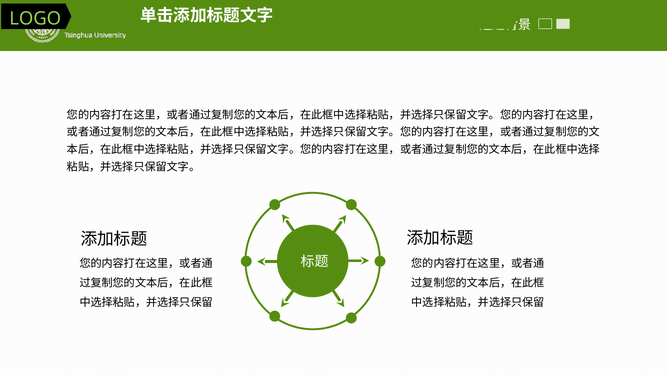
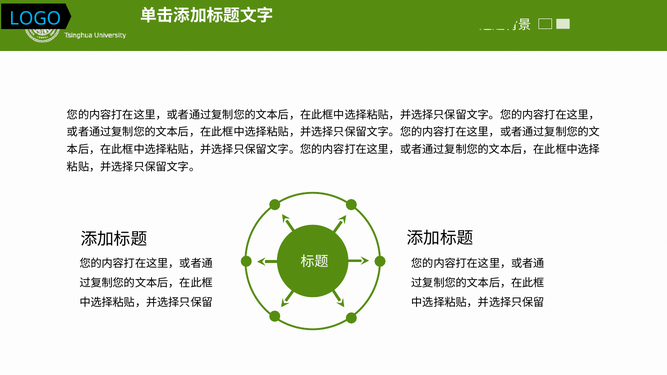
LOGO colour: light green -> light blue (35, 19)
